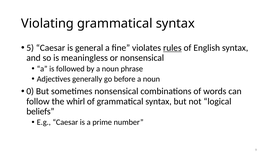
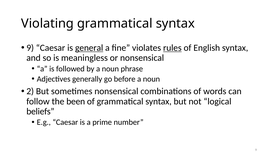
5: 5 -> 9 (30, 48)
general underline: none -> present (89, 48)
0: 0 -> 2 (30, 91)
whirl: whirl -> been (76, 101)
